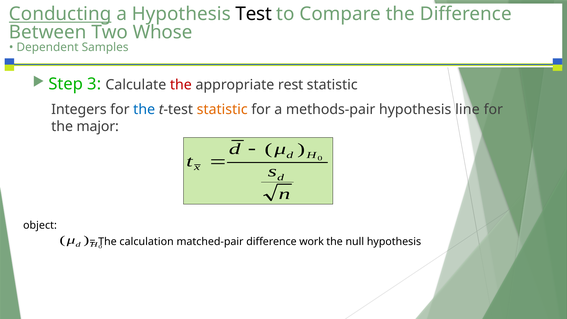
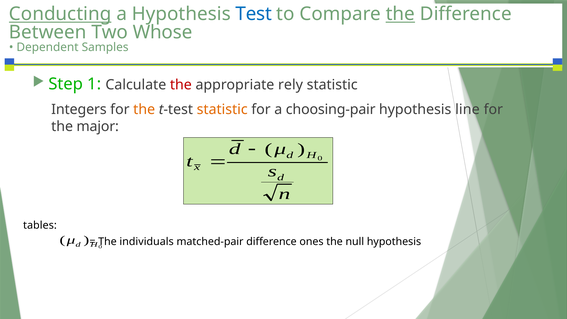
Test colour: black -> blue (254, 14)
the underline: none -> present (400, 14)
3: 3 -> 1 (94, 84)
rest: rest -> rely (290, 85)
the colour: blue -> orange (144, 109)
methods-pair: methods-pair -> choosing-pair (331, 109)
object: object -> tables (40, 225)
calculation: calculation -> individuals (147, 242)
work: work -> ones (312, 242)
